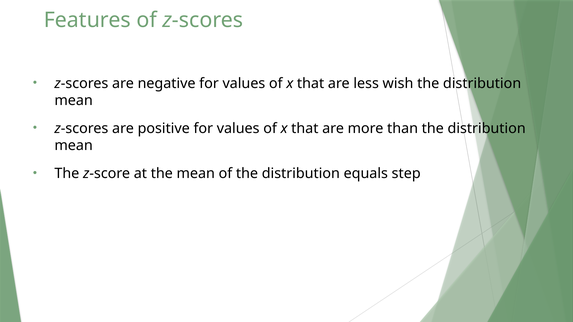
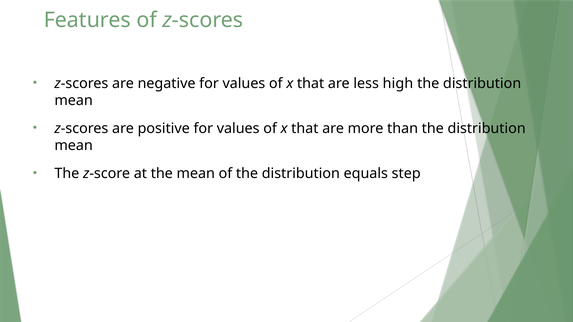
wish: wish -> high (398, 83)
